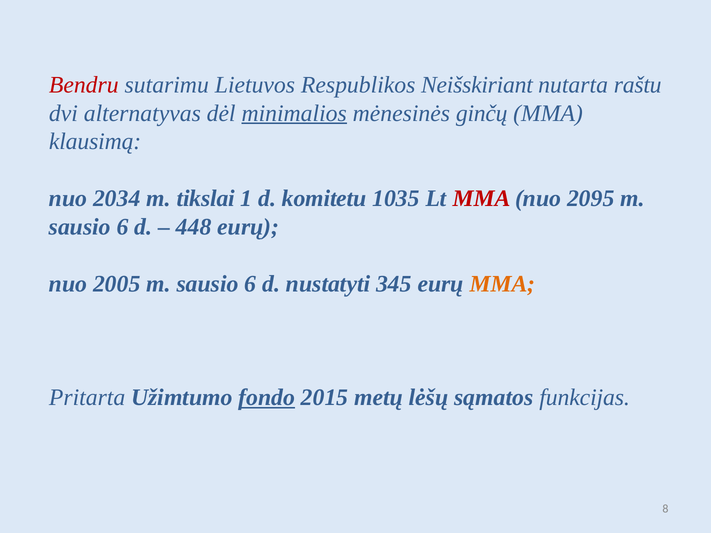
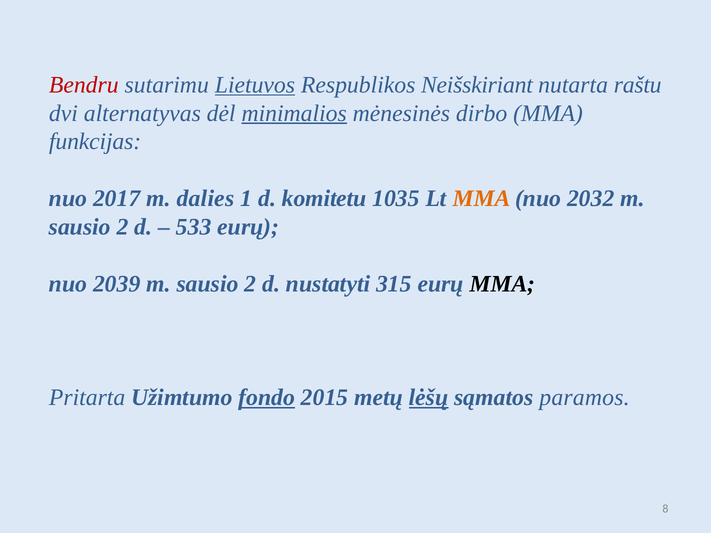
Lietuvos underline: none -> present (255, 85)
ginčų: ginčų -> dirbo (482, 113)
klausimą: klausimą -> funkcijas (95, 142)
2034: 2034 -> 2017 (117, 199)
tikslai: tikslai -> dalies (206, 199)
MMA colour: red -> orange (481, 199)
2095: 2095 -> 2032 (591, 199)
6: 6 -> 2 (123, 227)
448: 448 -> 533 (194, 227)
2005: 2005 -> 2039 (117, 284)
6: 6 -> 2 (250, 284)
345: 345 -> 315 (394, 284)
MMA colour: orange -> black (502, 284)
lėšų underline: none -> present (429, 398)
funkcijas: funkcijas -> paramos (584, 398)
